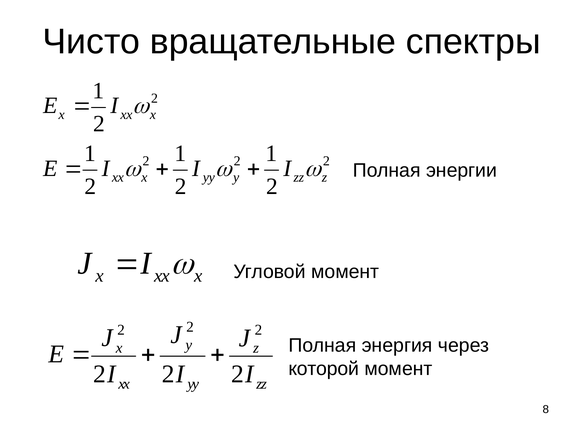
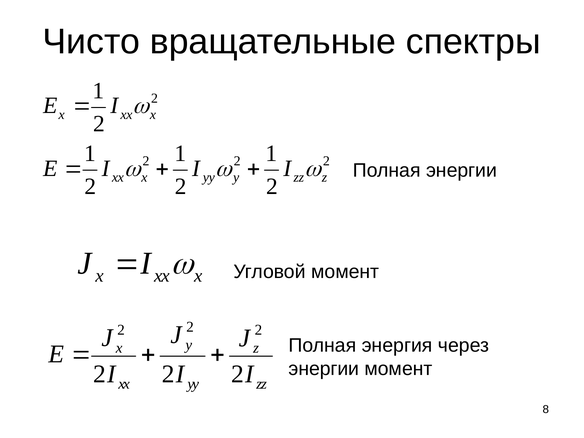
которой: которой -> энергии (324, 369)
